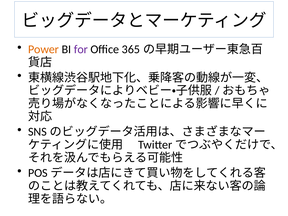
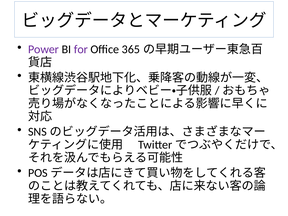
Power colour: orange -> purple (44, 49)
